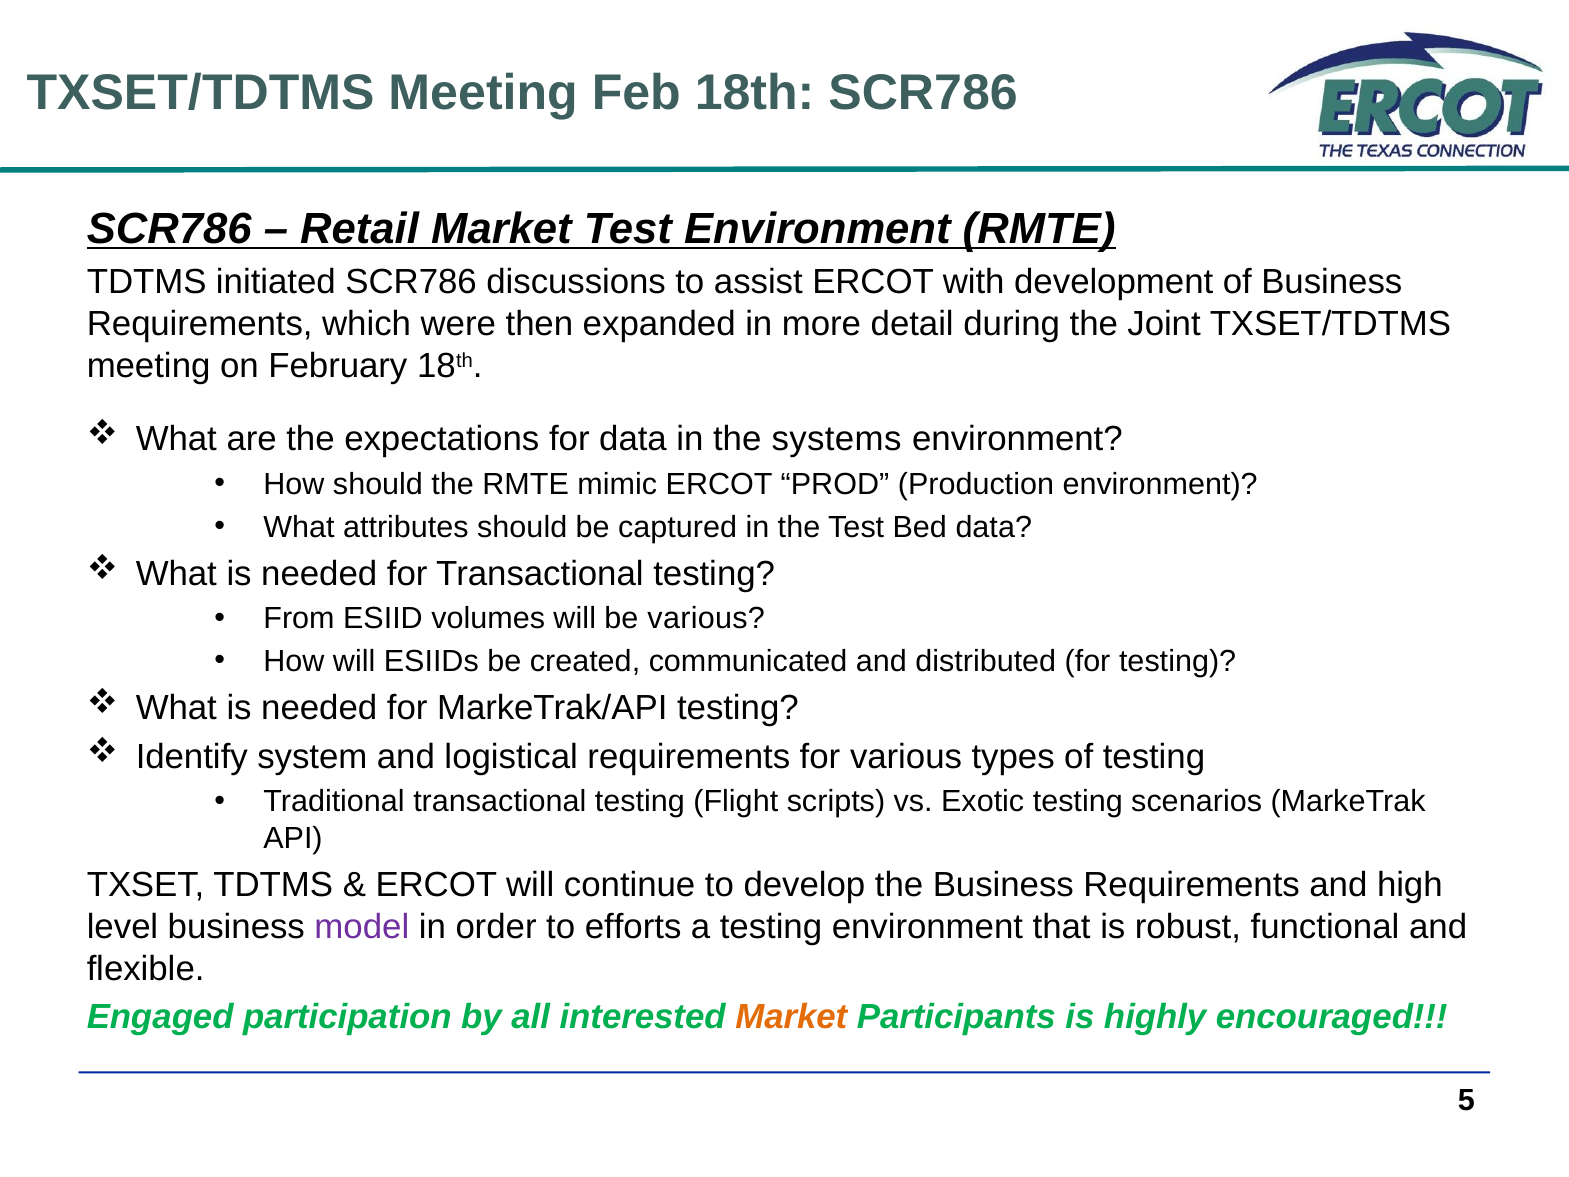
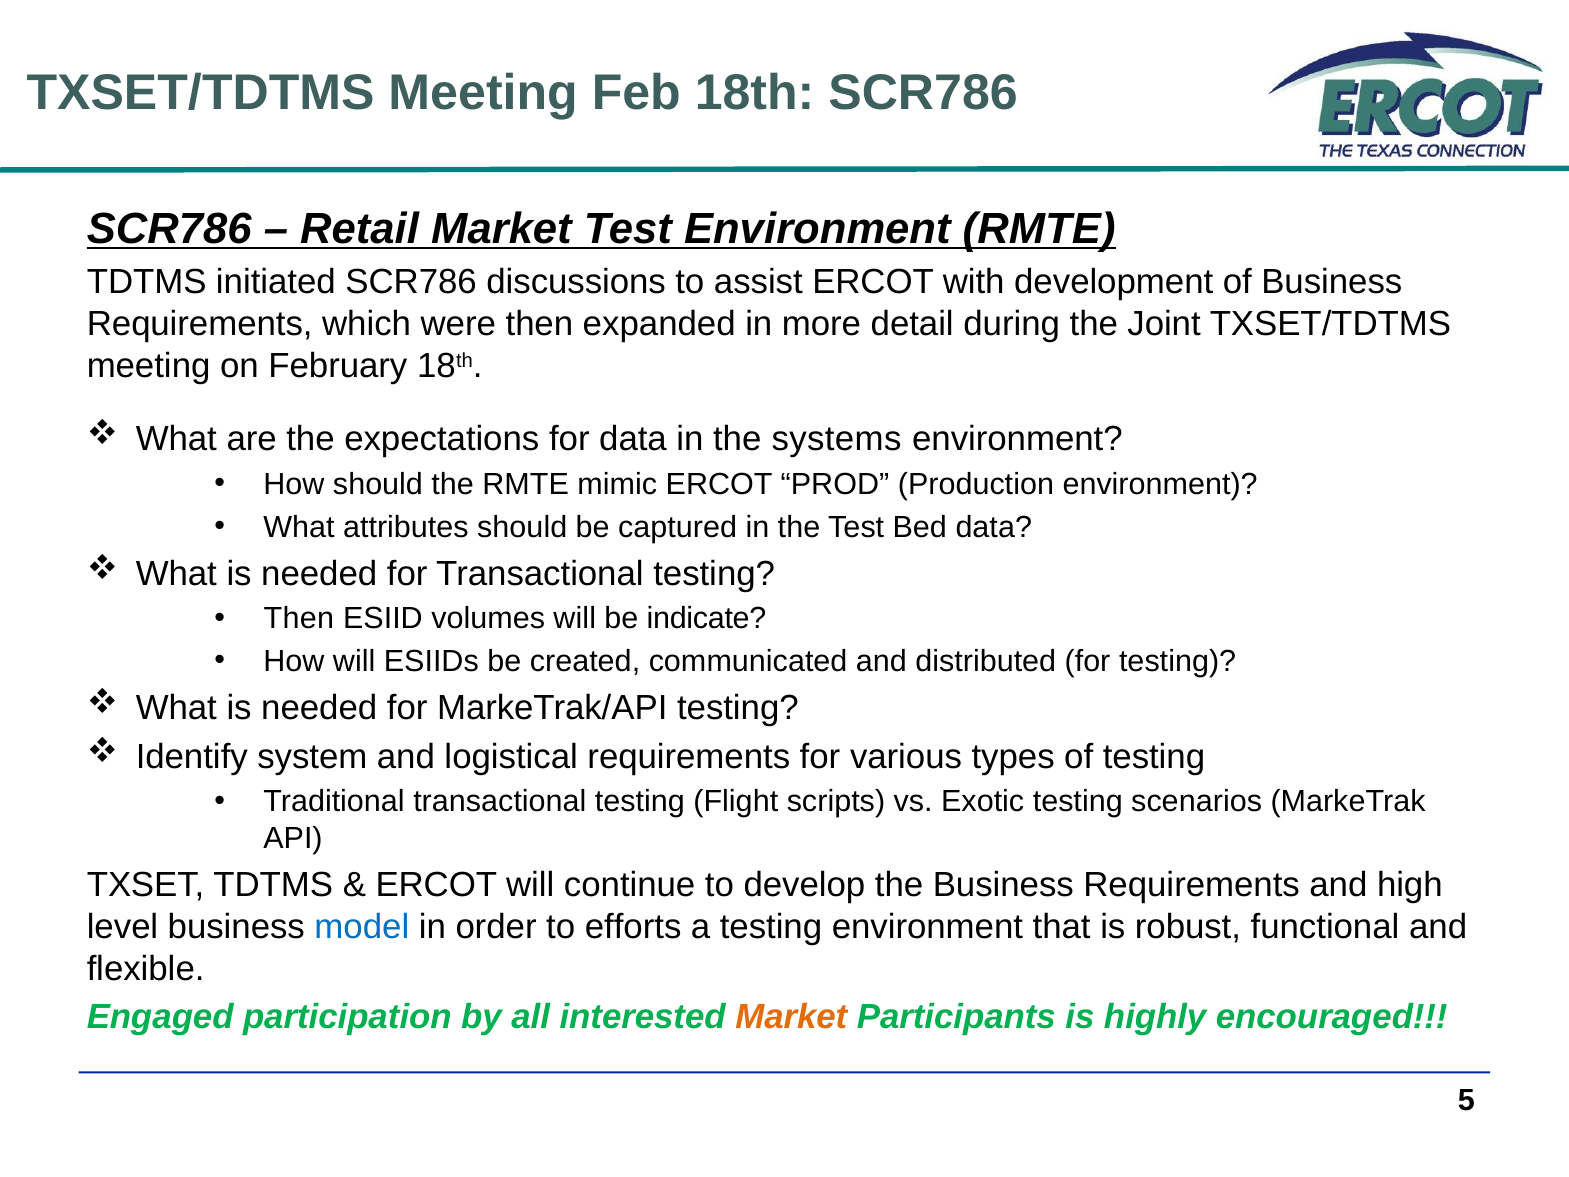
From: From -> Then (299, 618)
be various: various -> indicate (707, 618)
model colour: purple -> blue (362, 927)
